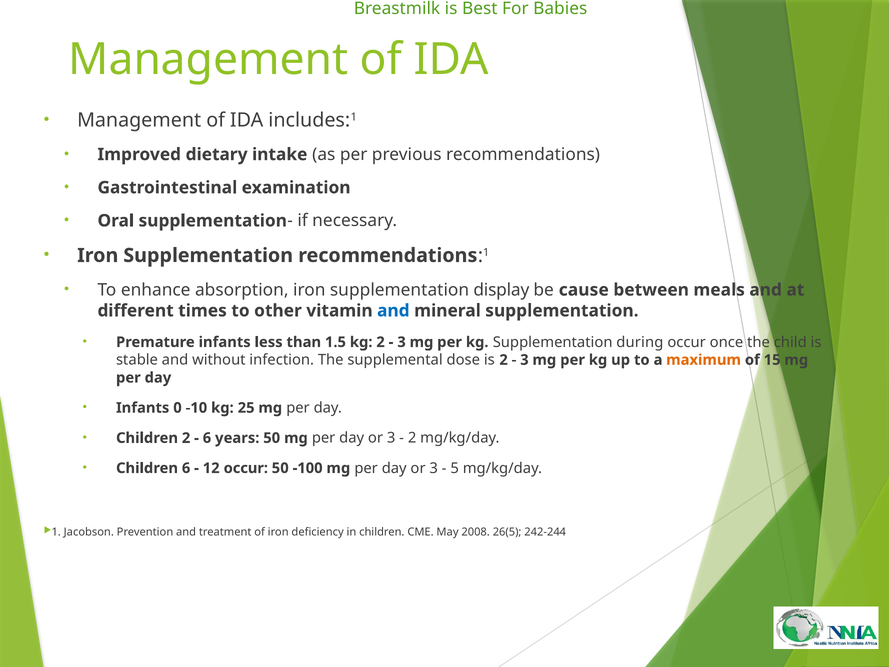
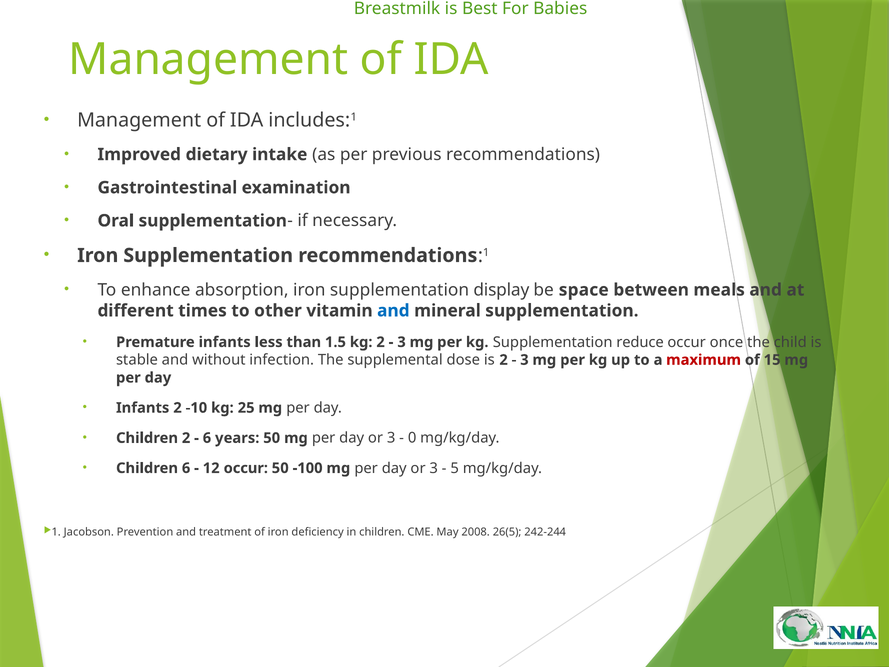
cause: cause -> space (584, 290)
during: during -> reduce (640, 342)
maximum colour: orange -> red (704, 360)
Infants 0: 0 -> 2 (178, 408)
2: 2 -> 0 (412, 438)
